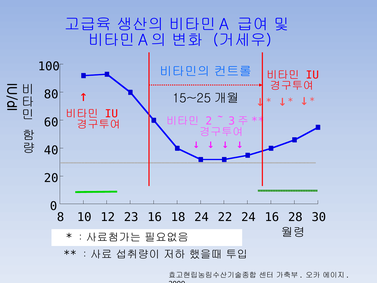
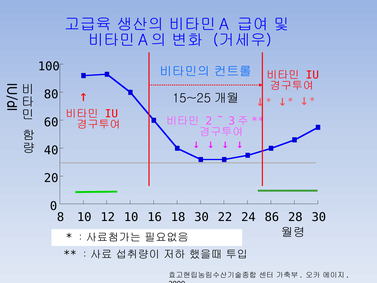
12 23: 23 -> 10 (131, 217)
18 24: 24 -> 30 (202, 217)
24 16: 16 -> 86 (272, 217)
